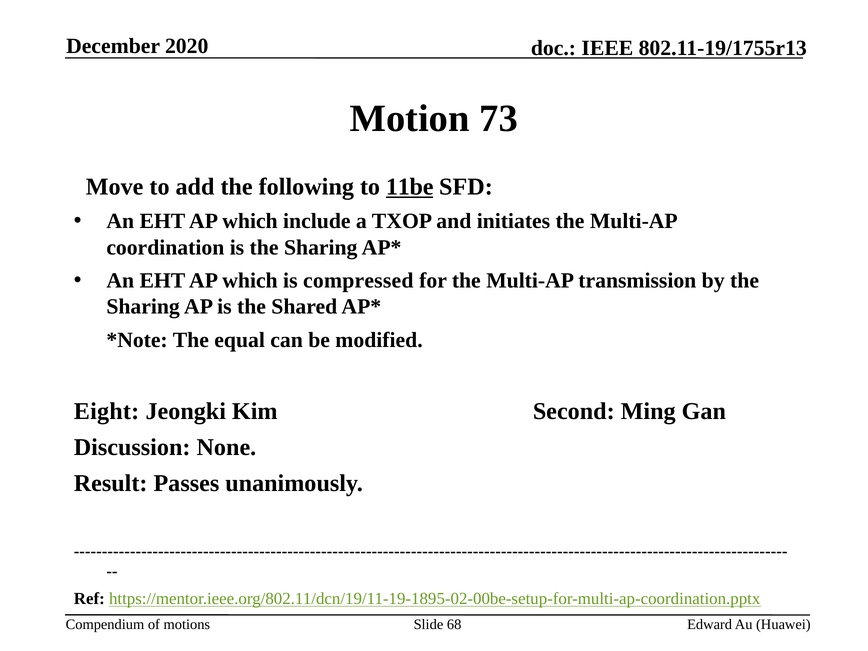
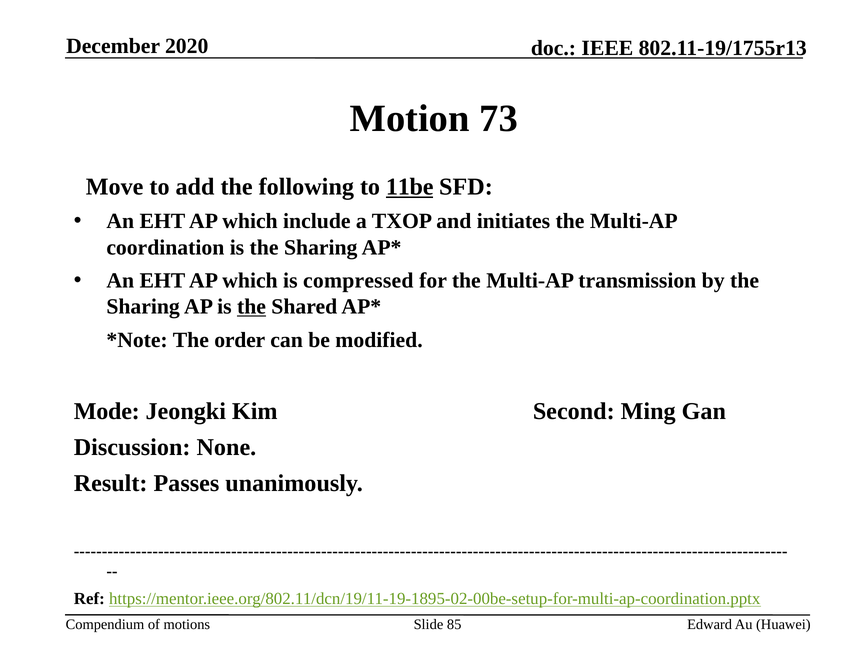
the underline: none -> present (252, 307)
equal: equal -> order (240, 340)
Eight: Eight -> Mode (107, 411)
68: 68 -> 85 (454, 624)
